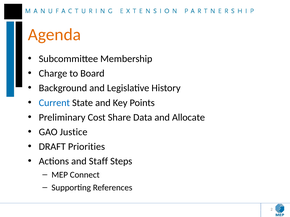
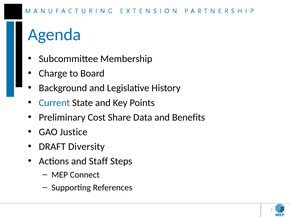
Agenda colour: orange -> blue (54, 35)
Allocate: Allocate -> Benefits (189, 118)
Priorities: Priorities -> Diversity (86, 147)
